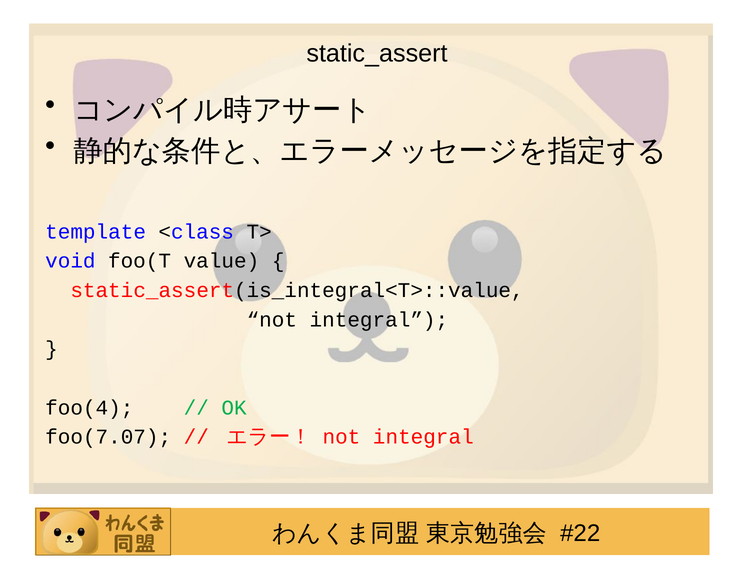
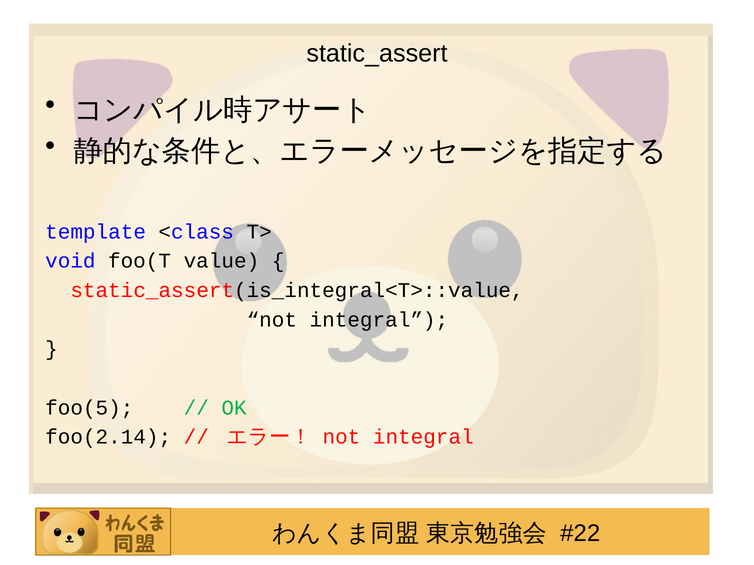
foo(4: foo(4 -> foo(5 (89, 408)
foo(7.07: foo(7.07 -> foo(2.14 (108, 437)
